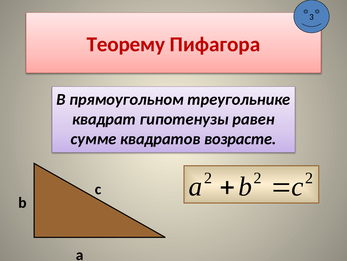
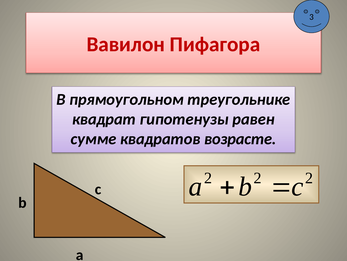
Теорему: Теорему -> Вавилон (126, 44)
